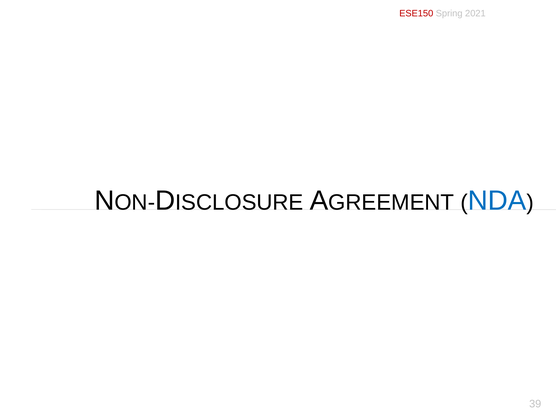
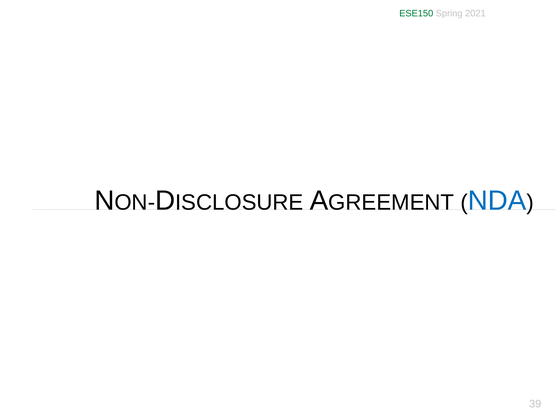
ESE150 colour: red -> green (416, 14)
